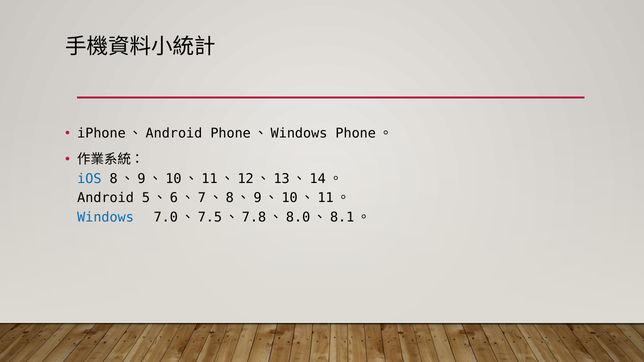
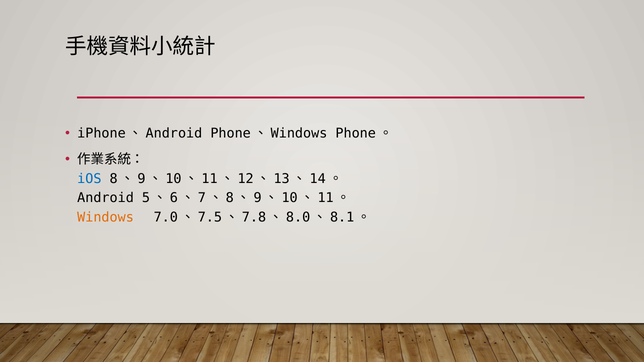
Windows colour: blue -> orange (106, 217)
